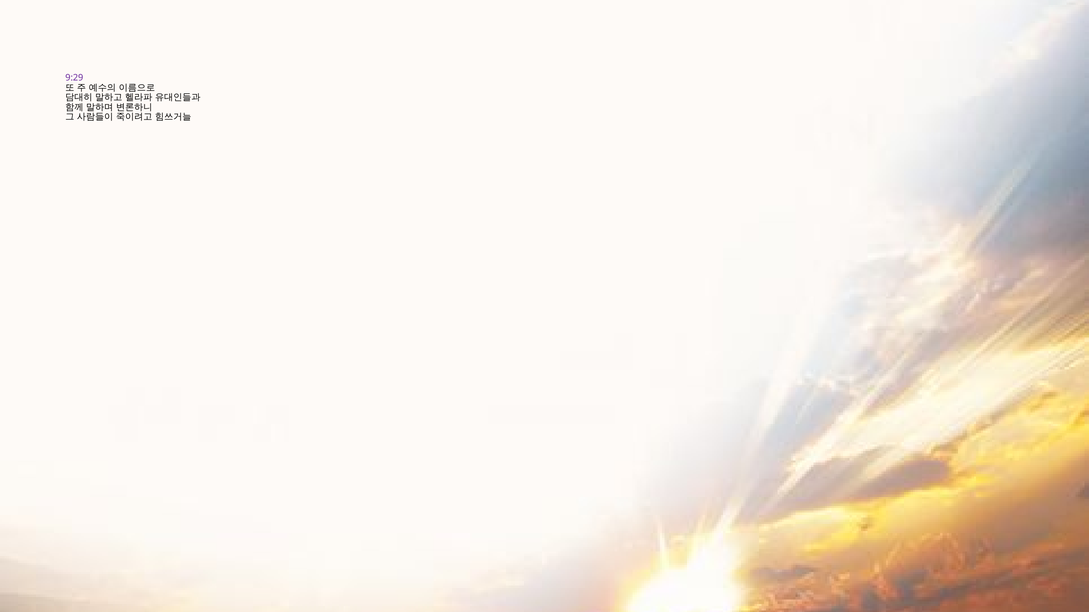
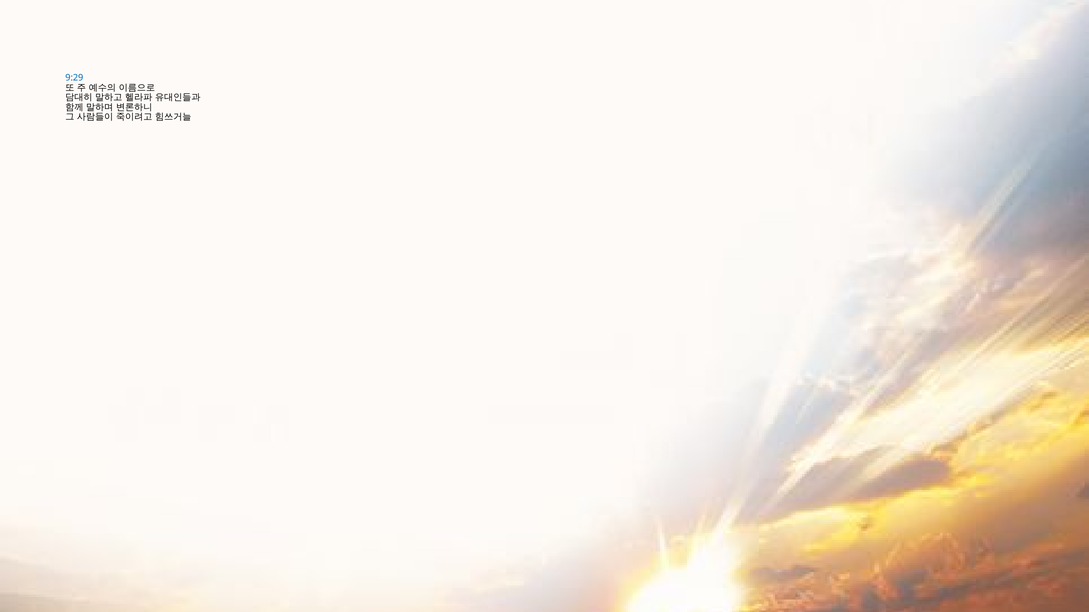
9:29 colour: purple -> blue (74, 78)
